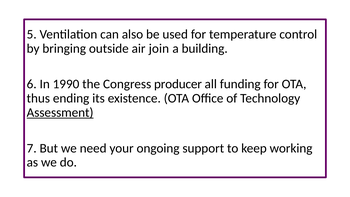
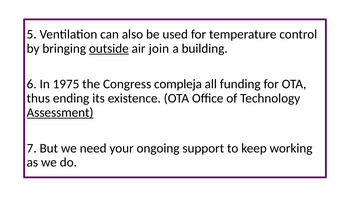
outside underline: none -> present (109, 48)
1990: 1990 -> 1975 (66, 84)
producer: producer -> compleja (178, 84)
